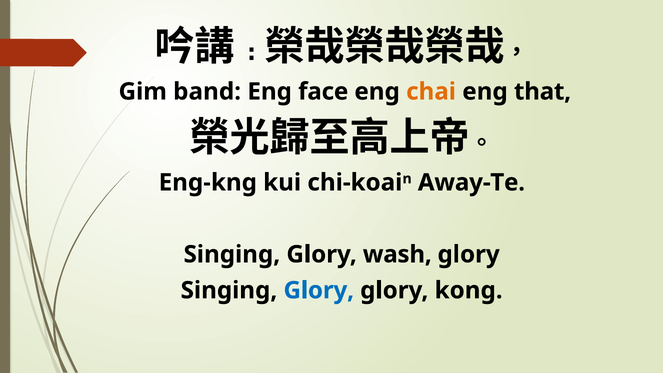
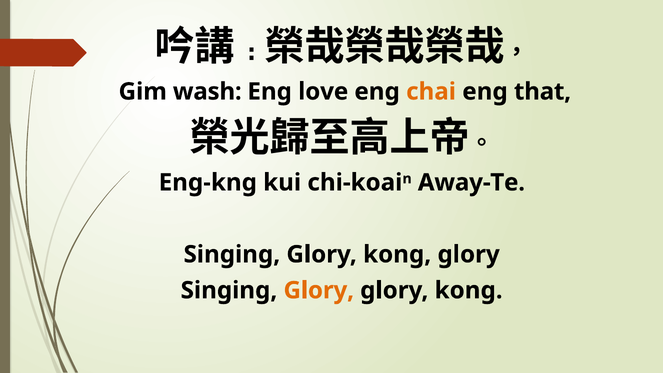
band: band -> wash (207, 92)
face: face -> love (323, 92)
Singing Glory wash: wash -> kong (397, 254)
Glory colour: blue -> orange (319, 290)
